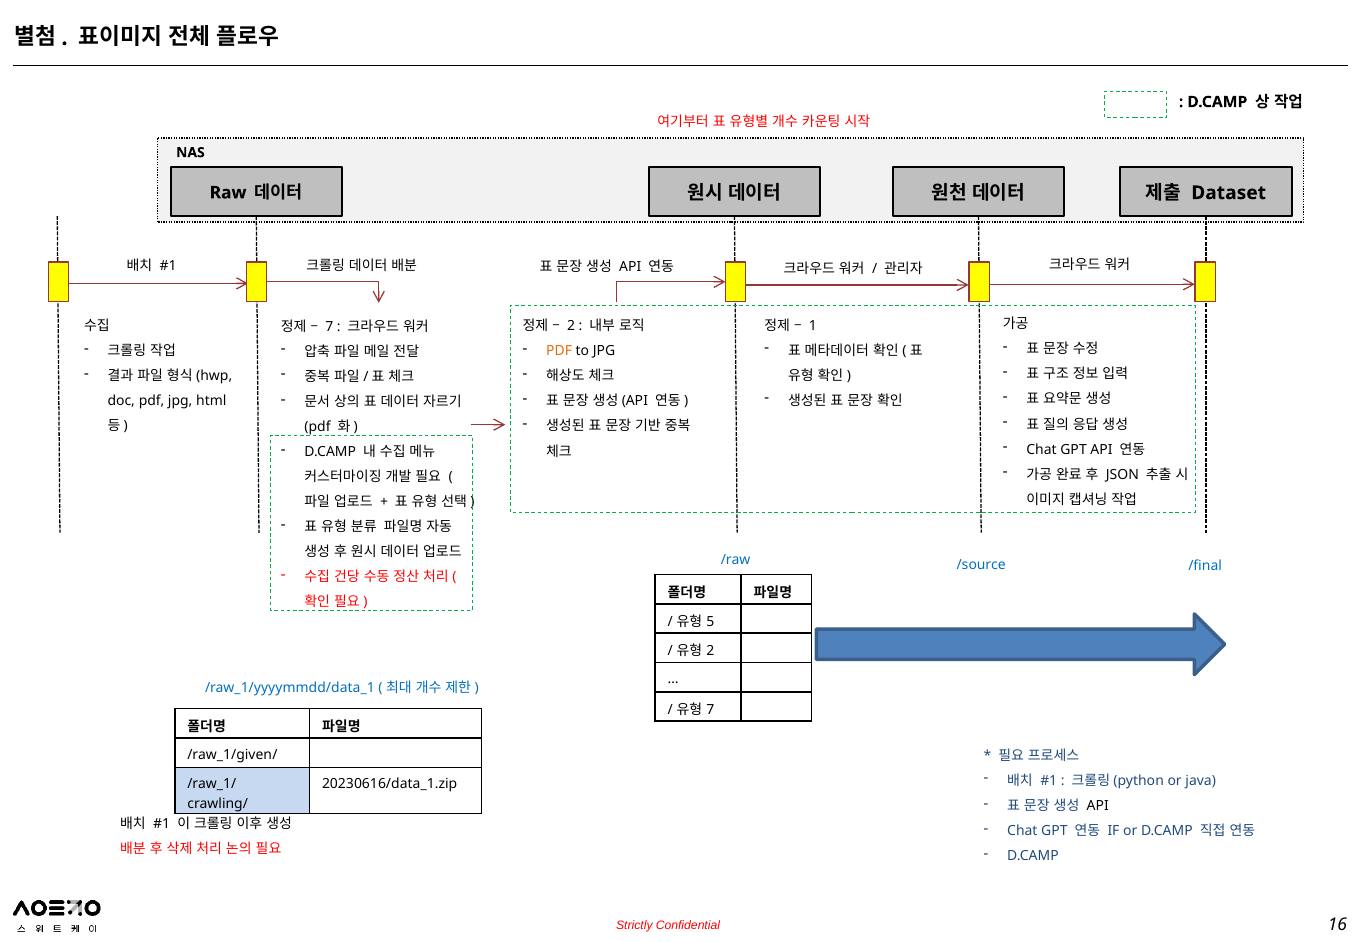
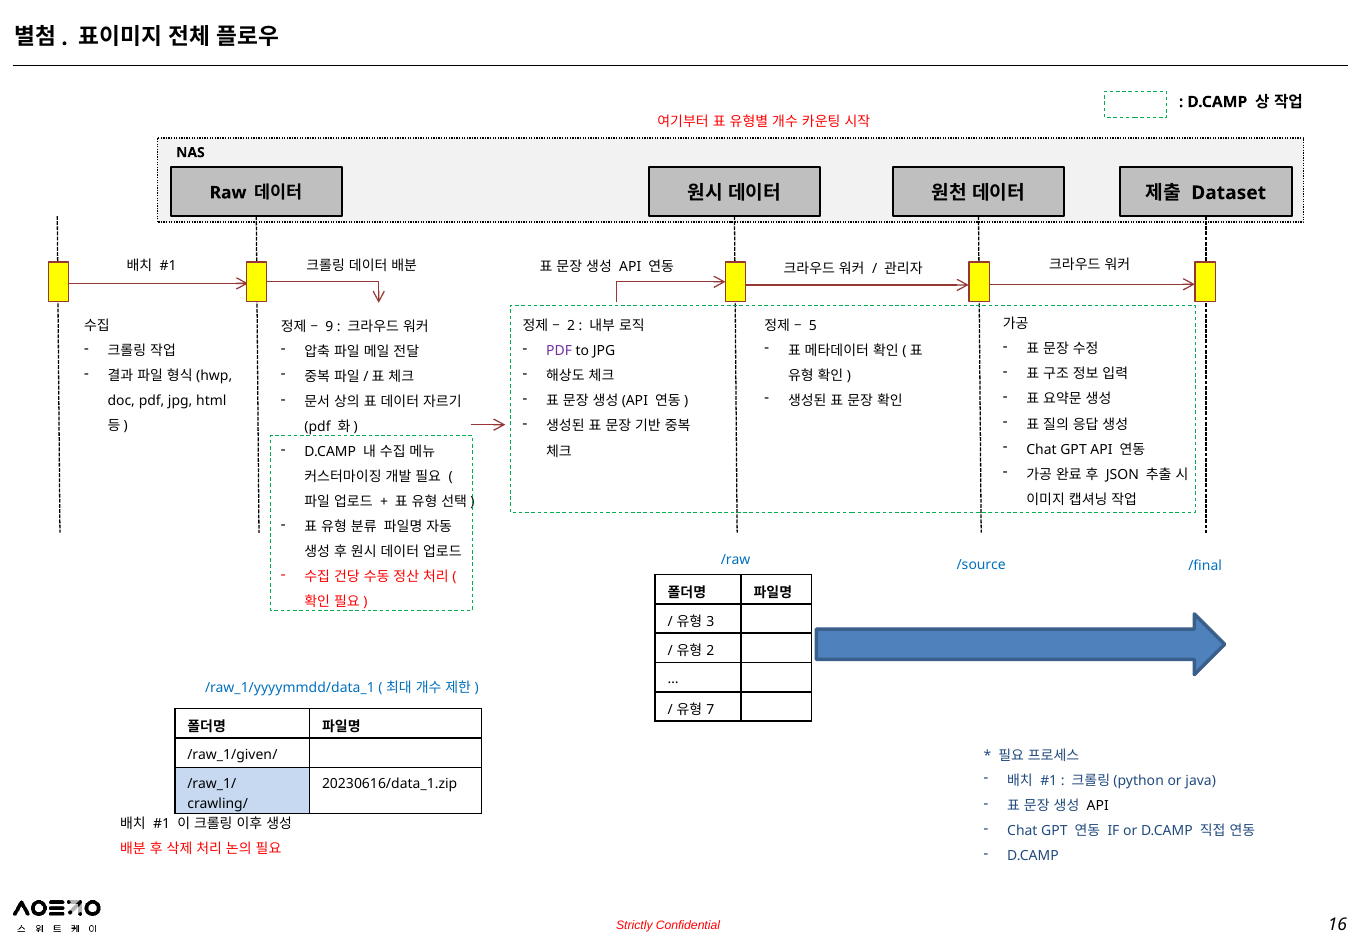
1: 1 -> 5 (813, 325)
7: 7 -> 9 (329, 327)
PDF colour: orange -> purple (559, 351)
5: 5 -> 3 (710, 622)
